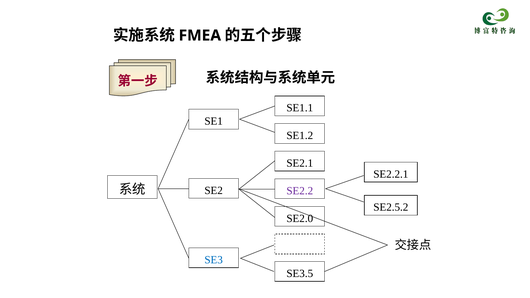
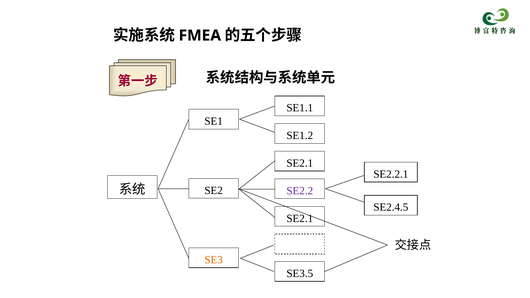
SE2.5.2: SE2.5.2 -> SE2.4.5 (391, 207)
SE2.0: SE2.0 -> SE2.1 (300, 218)
SE3 colour: blue -> orange (214, 260)
